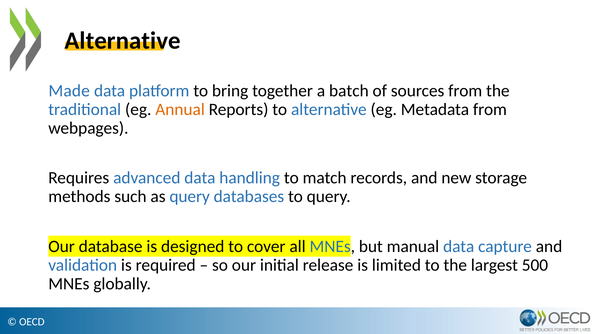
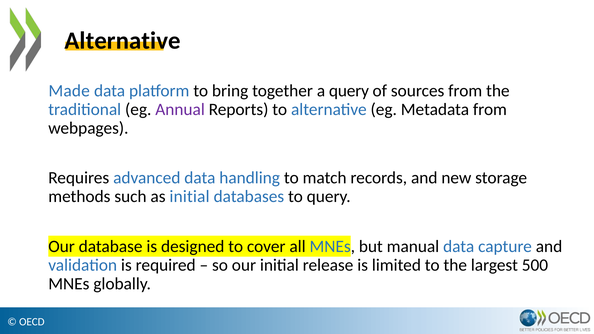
a batch: batch -> query (349, 91)
Annual colour: orange -> purple (180, 109)
as query: query -> initial (190, 197)
